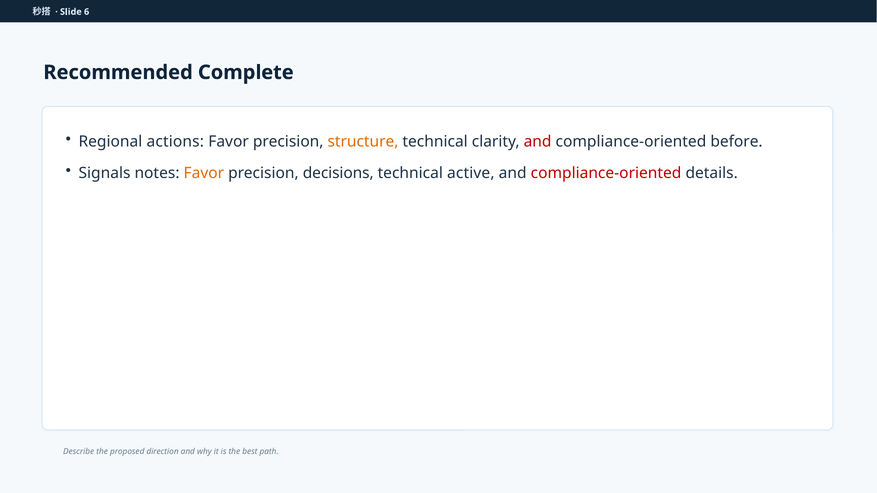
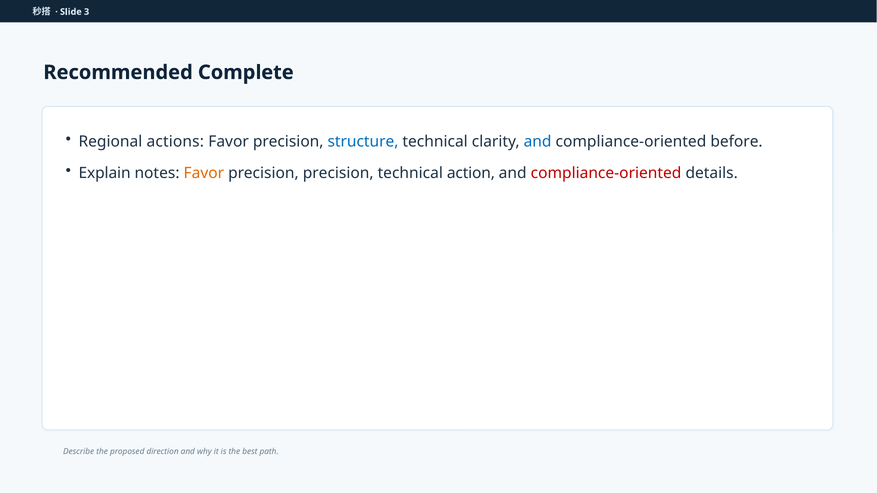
6: 6 -> 3 (87, 12)
structure colour: orange -> blue (363, 142)
and colour: red -> blue (538, 142)
Signals: Signals -> Explain (105, 173)
precision decisions: decisions -> precision (338, 173)
active: active -> action (471, 173)
